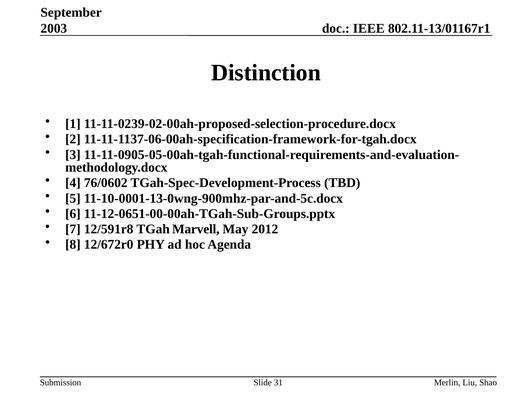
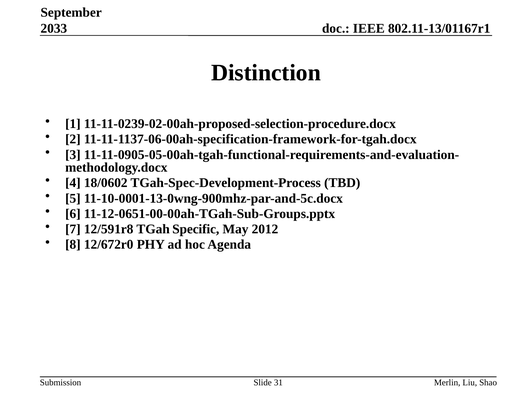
2003: 2003 -> 2033 (54, 28)
76/0602: 76/0602 -> 18/0602 (106, 183)
Marvell: Marvell -> Specific (196, 229)
